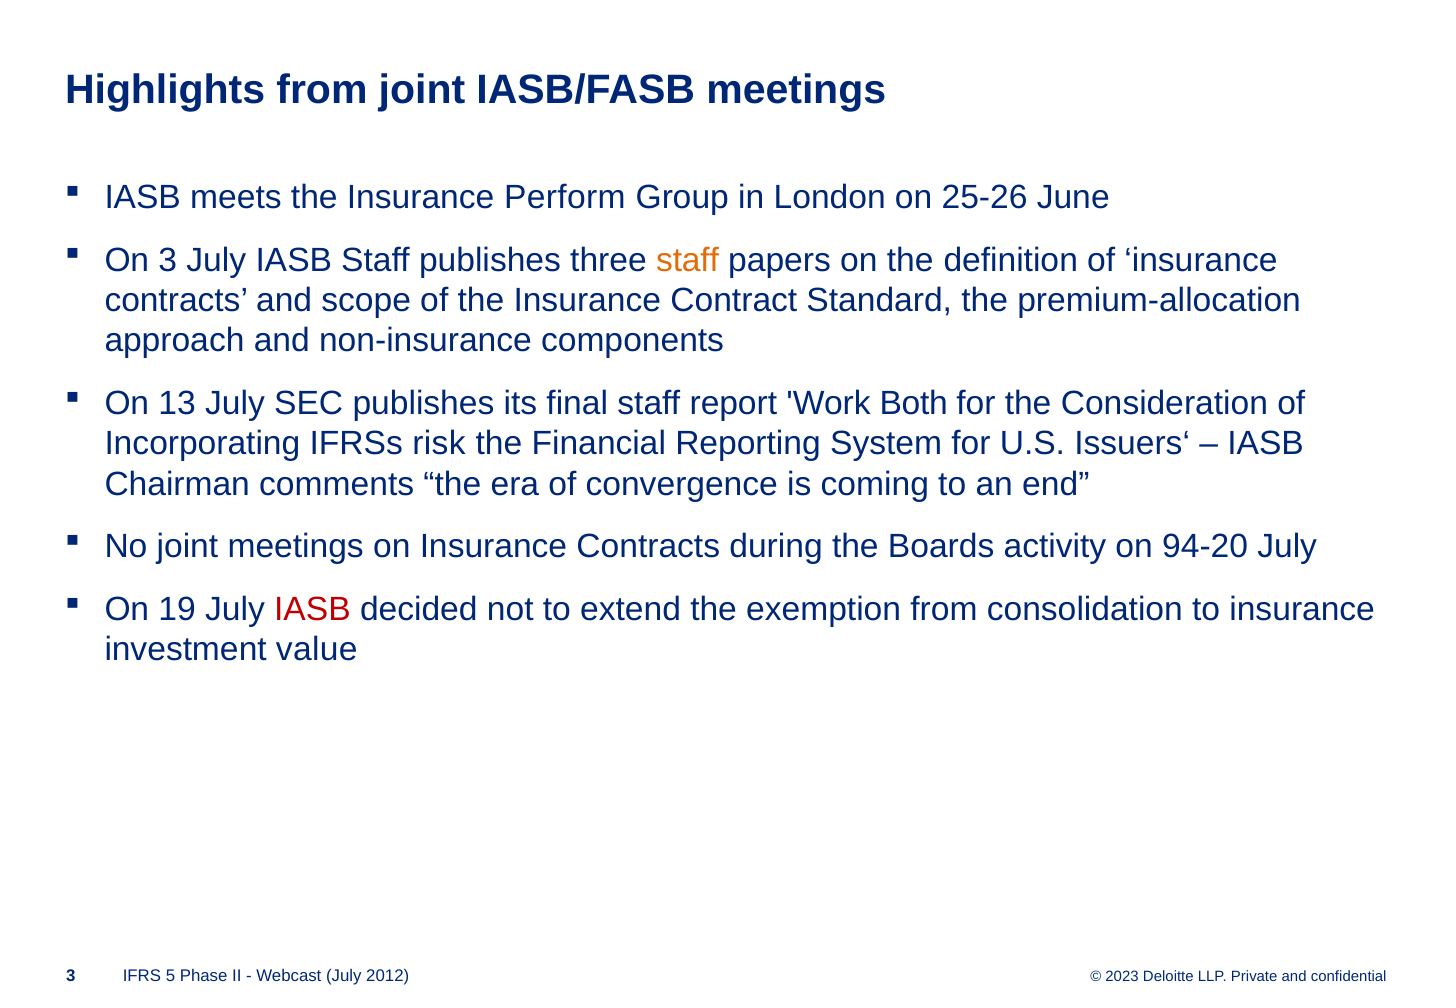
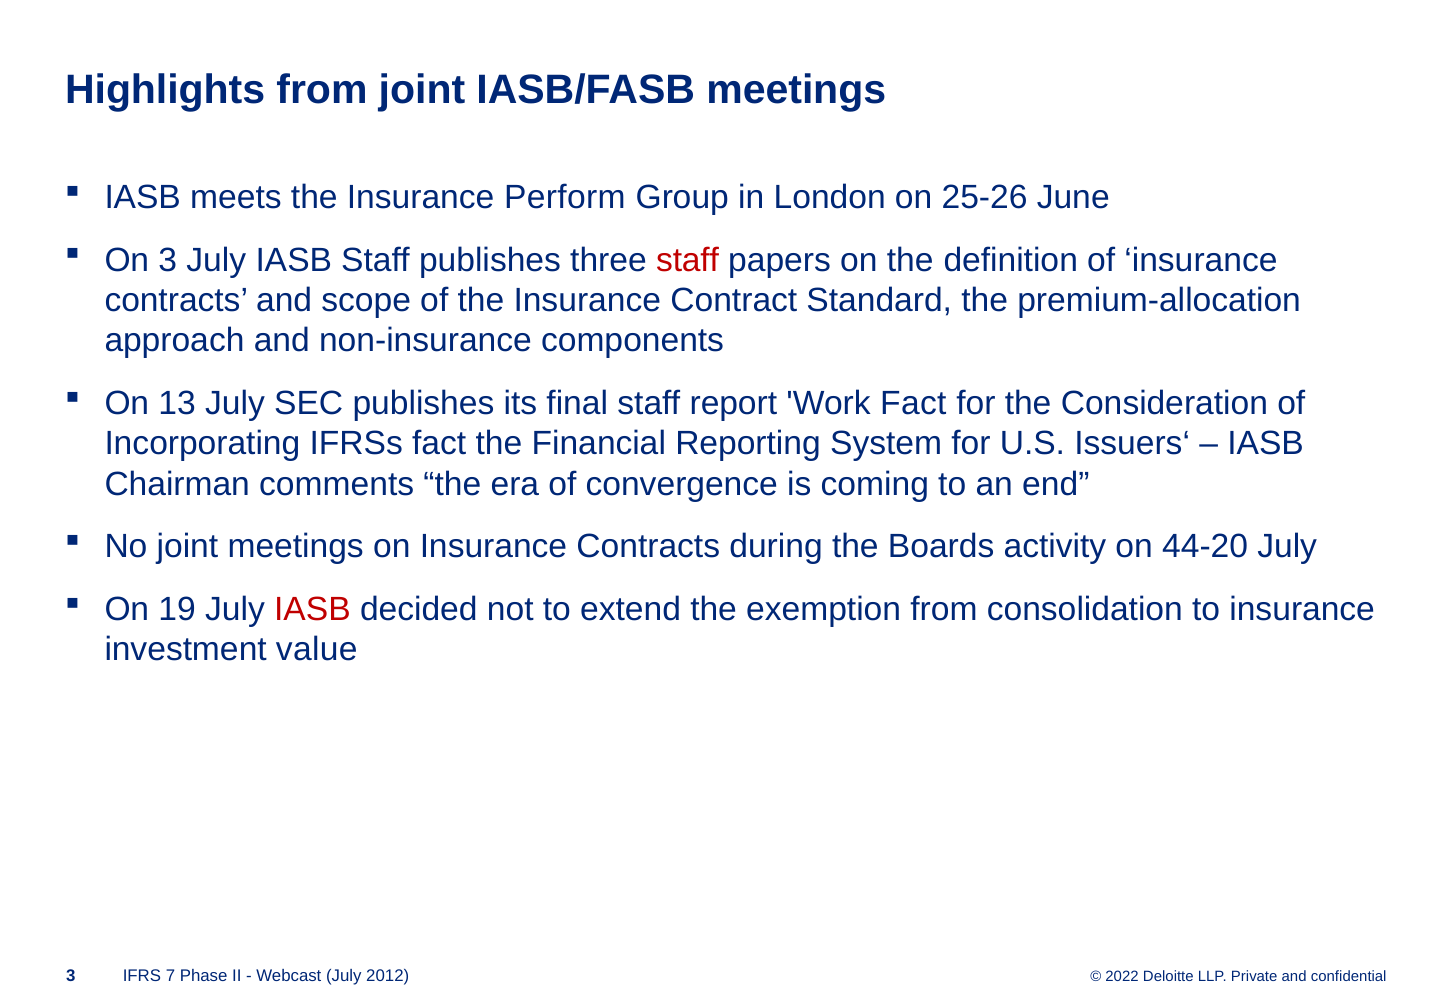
staff colour: orange -> red (688, 260)
Work Both: Both -> Fact (913, 404)
IFRSs risk: risk -> fact (439, 444)
94-20: 94-20 -> 44-20 (1205, 547)
5: 5 -> 7 (170, 976)
2023: 2023 -> 2022 (1122, 977)
